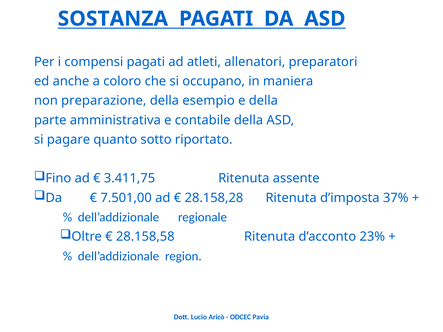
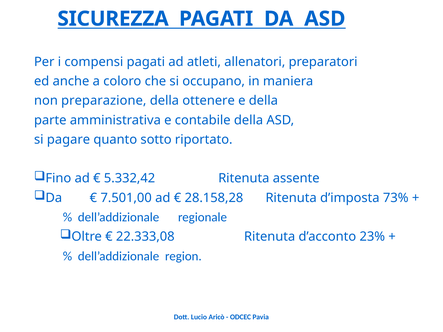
SOSTANZA: SOSTANZA -> SICUREZZA (113, 19)
esempio: esempio -> ottenere (209, 101)
3.411,75: 3.411,75 -> 5.332,42 (130, 179)
37%: 37% -> 73% (396, 198)
28.158,58: 28.158,58 -> 22.333,08 (145, 237)
